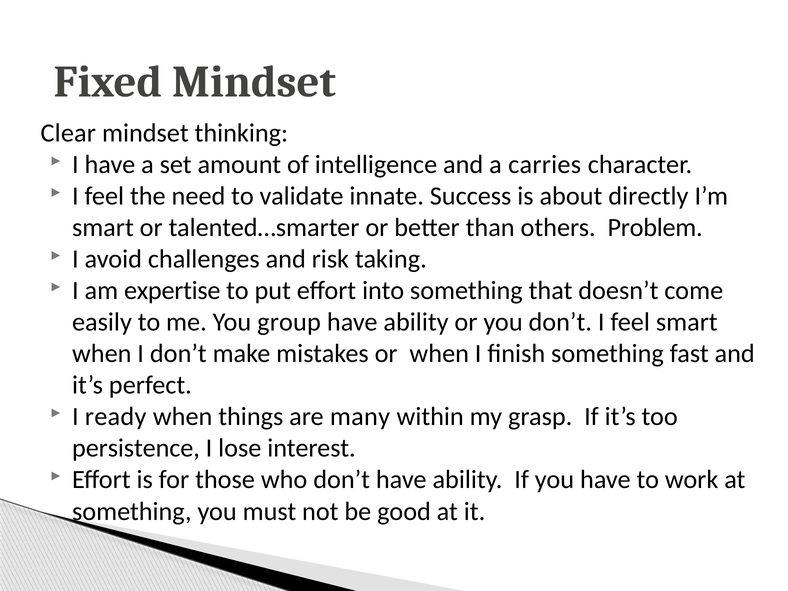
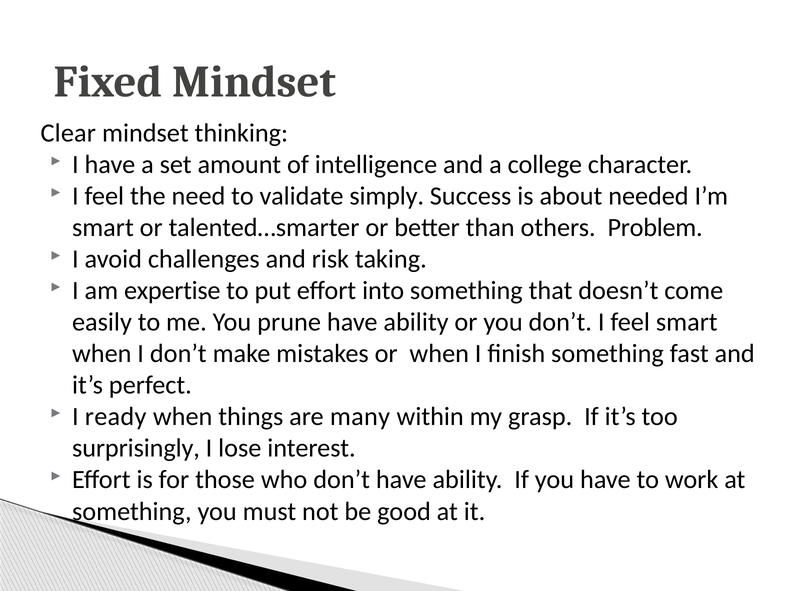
carries: carries -> college (545, 165)
innate: innate -> simply (387, 196)
directly: directly -> needed (648, 196)
group: group -> prune (289, 322)
persistence: persistence -> surprisingly (136, 448)
